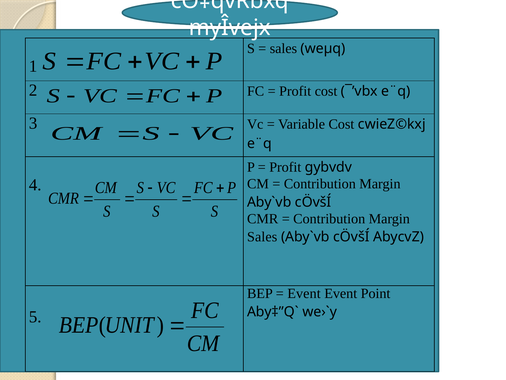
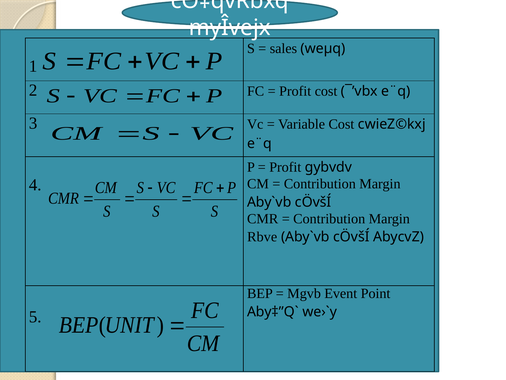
Sales: Sales -> Rbve (262, 237)
Event: Event -> Mgvb (304, 293)
